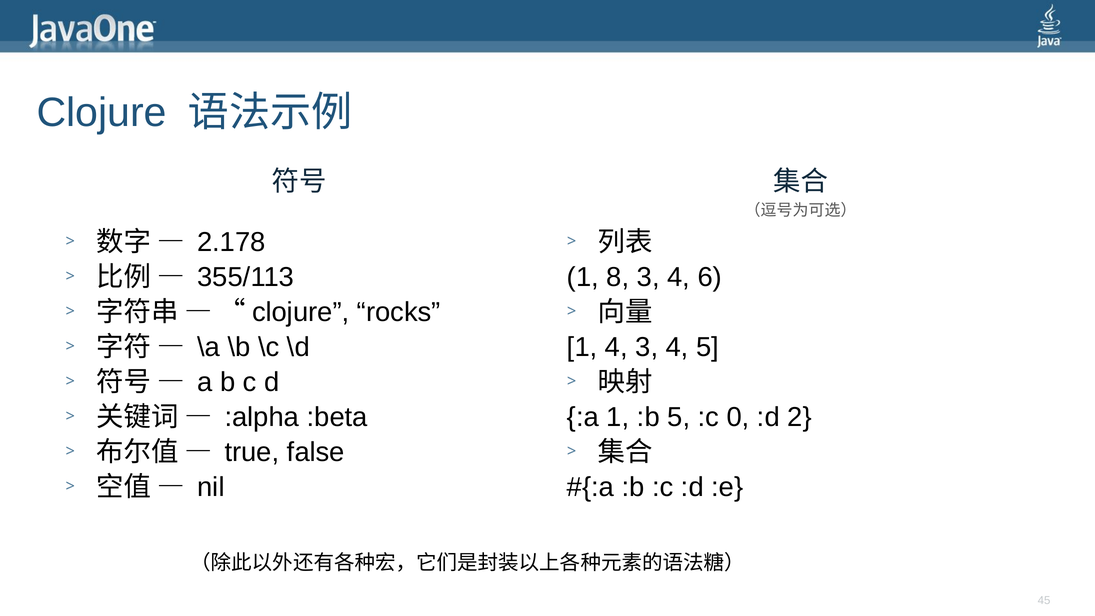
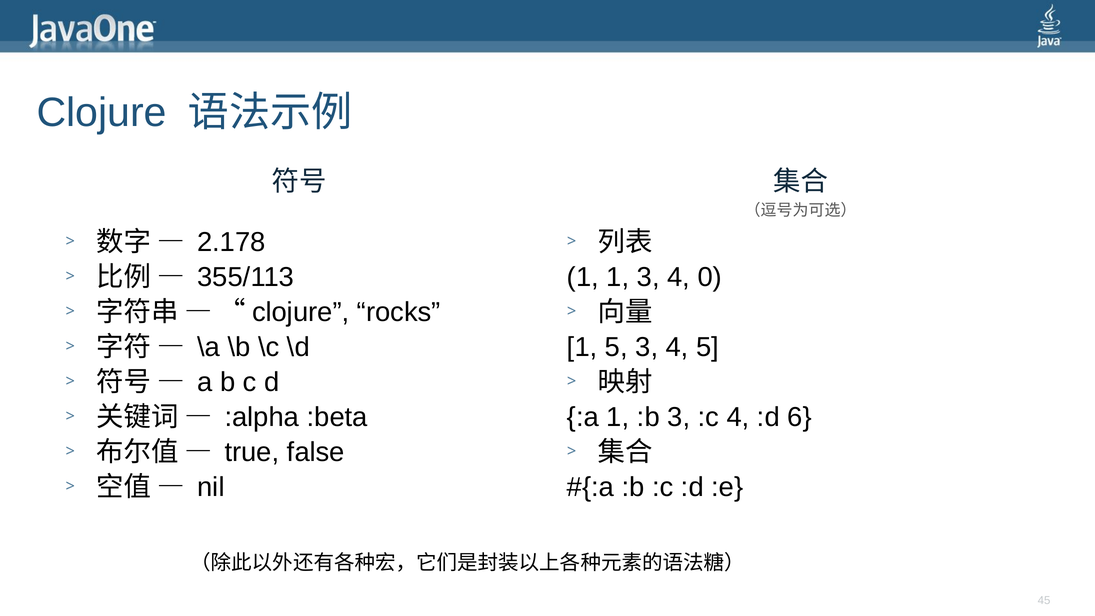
1 8: 8 -> 1 (618, 277)
6: 6 -> 0 (710, 277)
1 4: 4 -> 5 (616, 347)
:b 5: 5 -> 3 (679, 417)
:c 0: 0 -> 4 (738, 417)
2: 2 -> 6 (800, 417)
